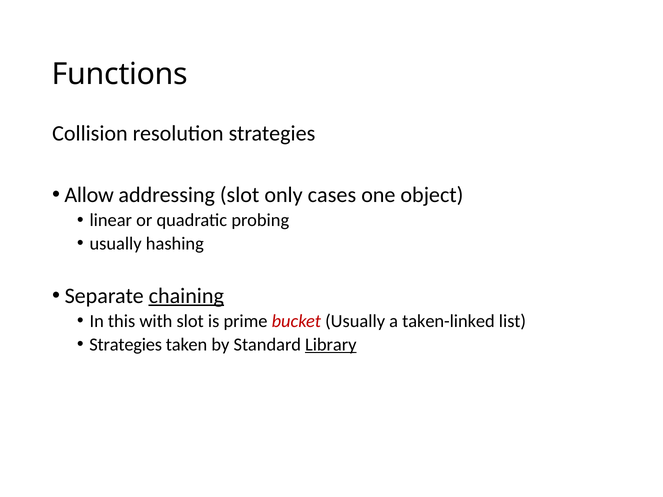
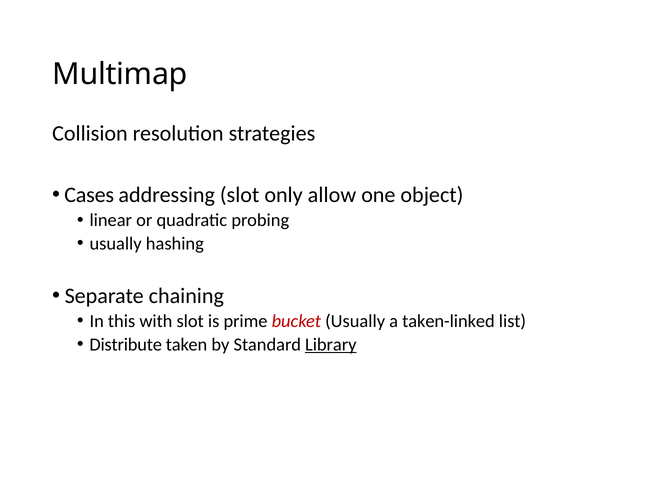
Functions: Functions -> Multimap (120, 74)
Allow: Allow -> Cases (89, 195)
cases: cases -> allow (332, 195)
chaining underline: present -> none (186, 296)
Strategies: Strategies -> Distribute (126, 345)
